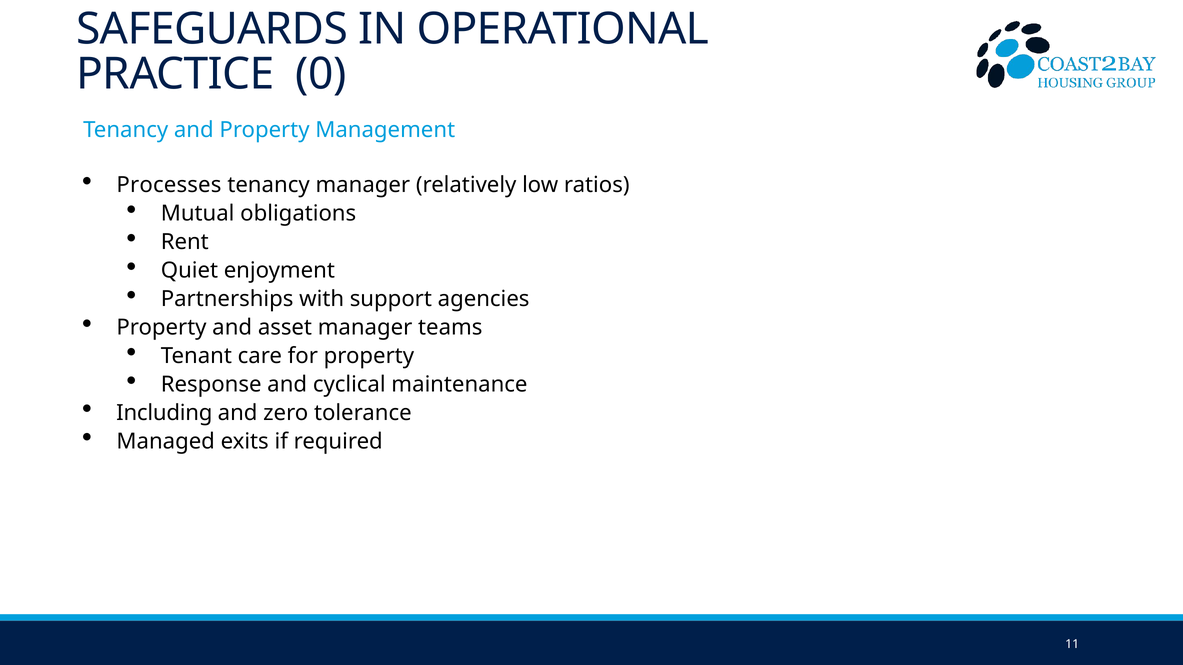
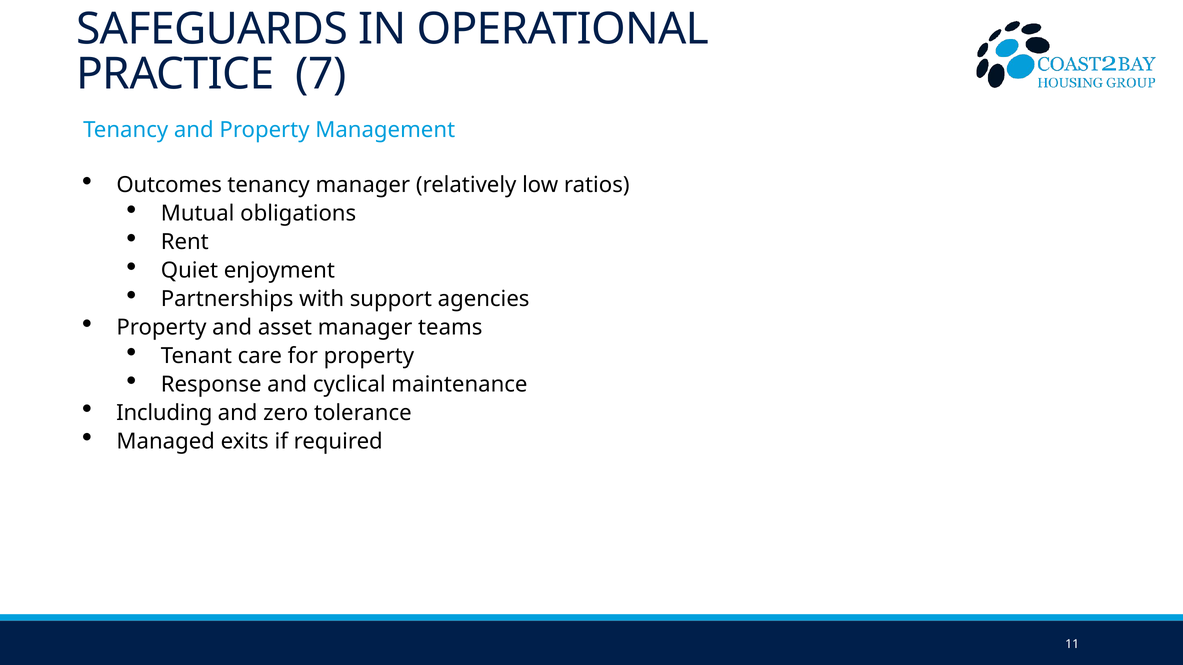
0: 0 -> 7 (321, 74)
Processes: Processes -> Outcomes (169, 185)
